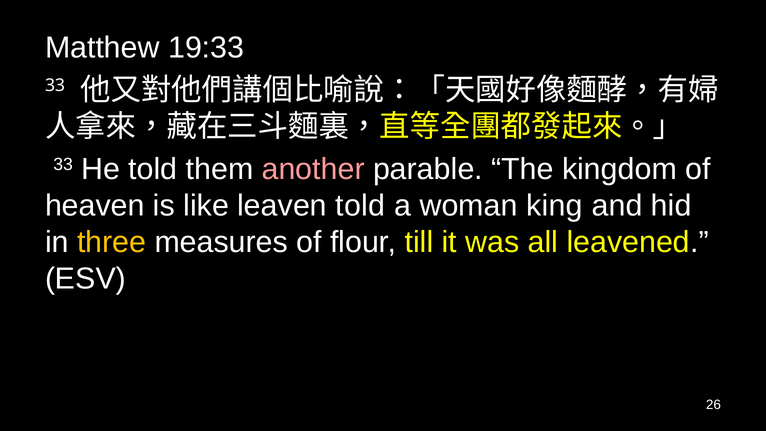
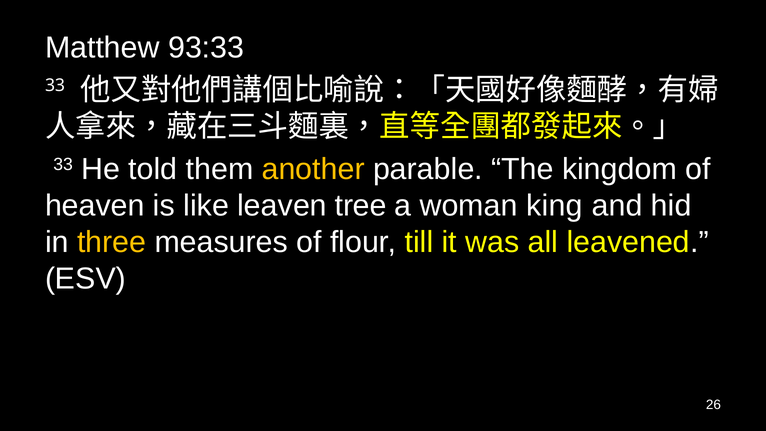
19:33: 19:33 -> 93:33 (206, 48)
another colour: pink -> yellow (313, 169)
leaven told: told -> tree (361, 206)
